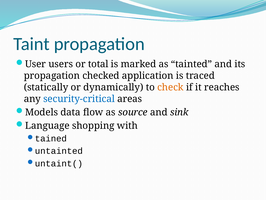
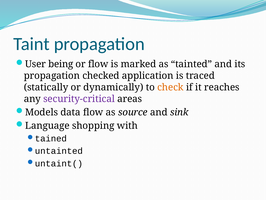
users: users -> being (61, 64)
or total: total -> flow (98, 64)
security-critical colour: blue -> purple (79, 99)
